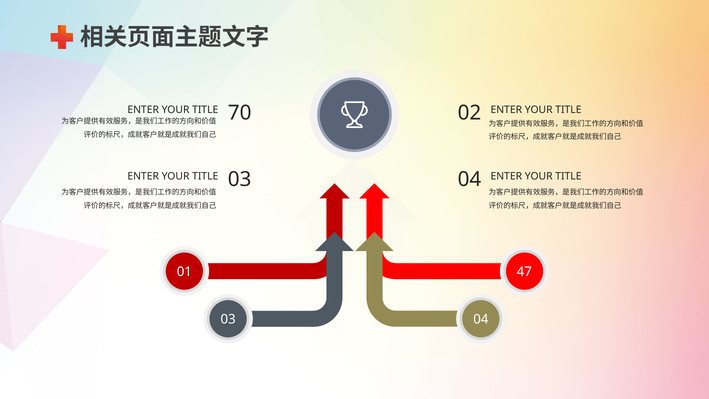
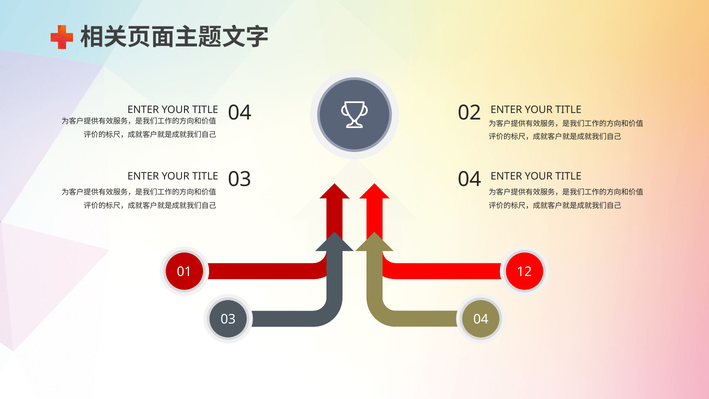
70: 70 -> 04 (240, 113)
47: 47 -> 12 (524, 272)
